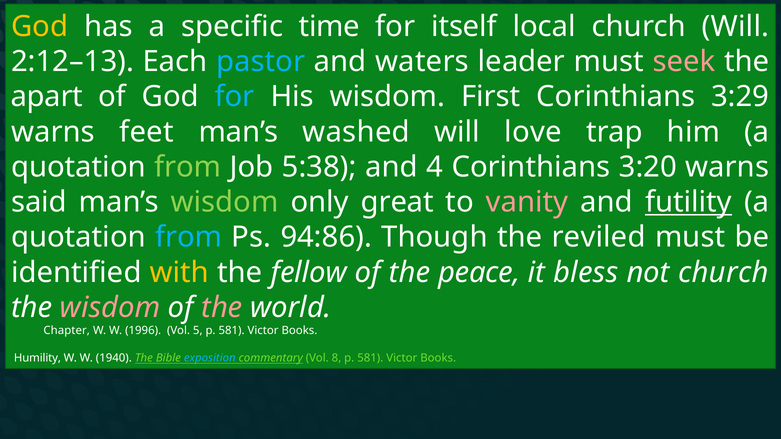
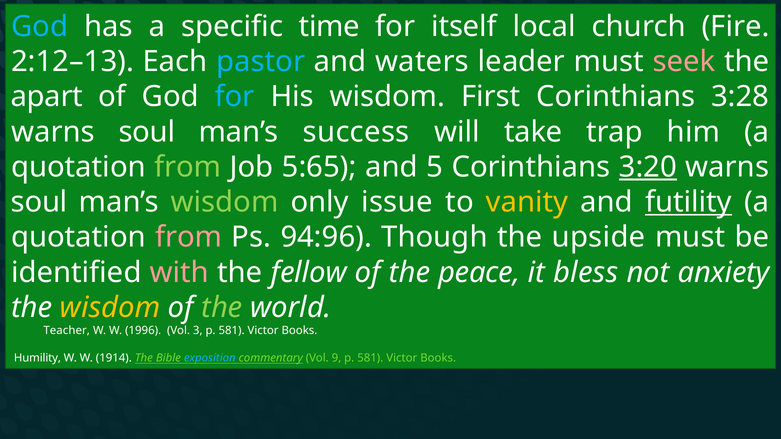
God colour: yellow -> light blue (40, 27)
church Will: Will -> Fire (736, 27)
3:29: 3:29 -> 3:28 (740, 97)
feet: feet -> soul (147, 132)
washed: washed -> success (356, 132)
love: love -> take (533, 132)
5:38: 5:38 -> 5:65 (319, 167)
4: 4 -> 5 (435, 167)
3:20 underline: none -> present (648, 167)
said: said -> soul (39, 202)
great: great -> issue (397, 202)
vanity colour: pink -> yellow (527, 202)
from colour: light blue -> pink (189, 237)
94:86: 94:86 -> 94:96 (326, 237)
reviled: reviled -> upside (599, 237)
with colour: yellow -> pink (179, 273)
not church: church -> anxiety (724, 273)
wisdom colour: pink -> yellow (110, 308)
the colour: pink -> light green (222, 308)
Chapter: Chapter -> Teacher (67, 331)
5: 5 -> 3 (198, 331)
1940: 1940 -> 1914 (114, 358)
8: 8 -> 9 (337, 358)
